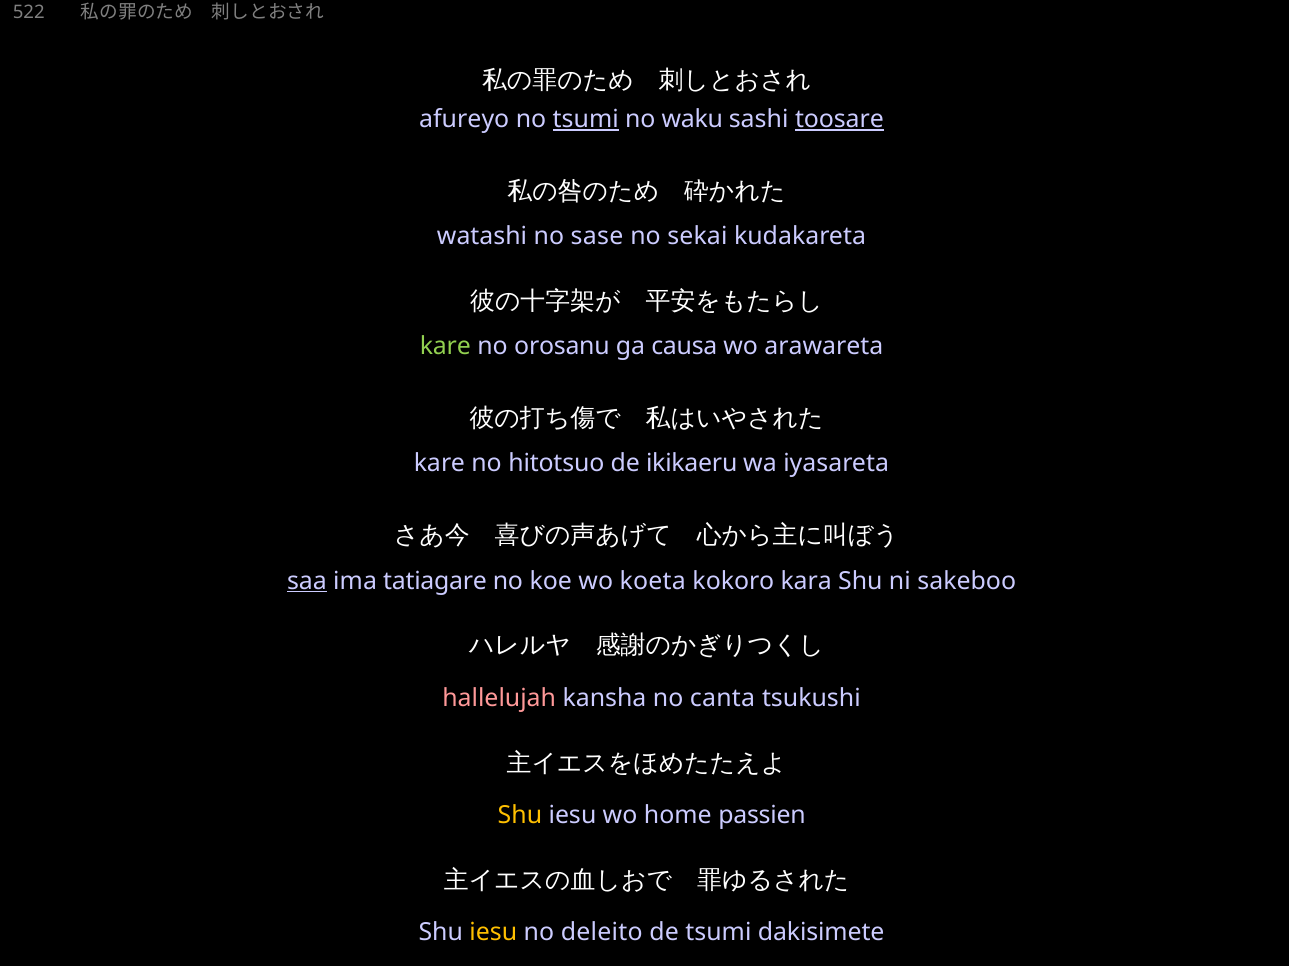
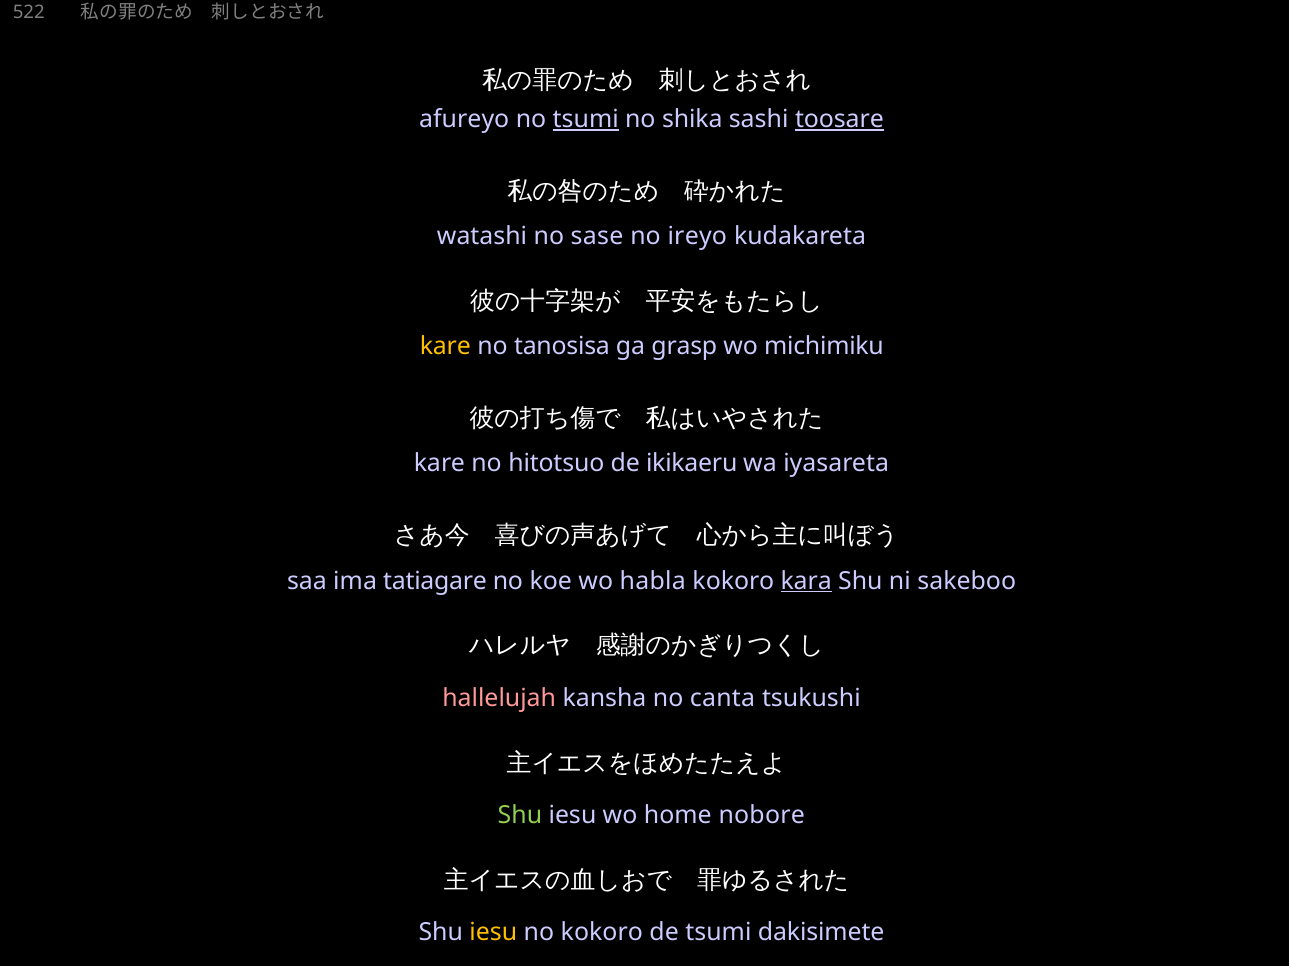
waku: waku -> shika (692, 119)
sekai: sekai -> ireyo (697, 237)
kare colour: light green -> yellow (445, 347)
orosanu: orosanu -> tanosisa (562, 347)
causa: causa -> grasp (684, 347)
arawareta: arawareta -> michimiku (824, 347)
saa underline: present -> none (307, 581)
koeta: koeta -> habla (653, 581)
kara underline: none -> present (806, 581)
Shu colour: yellow -> light green (520, 816)
passien: passien -> nobore (762, 816)
no deleito: deleito -> kokoro (602, 933)
